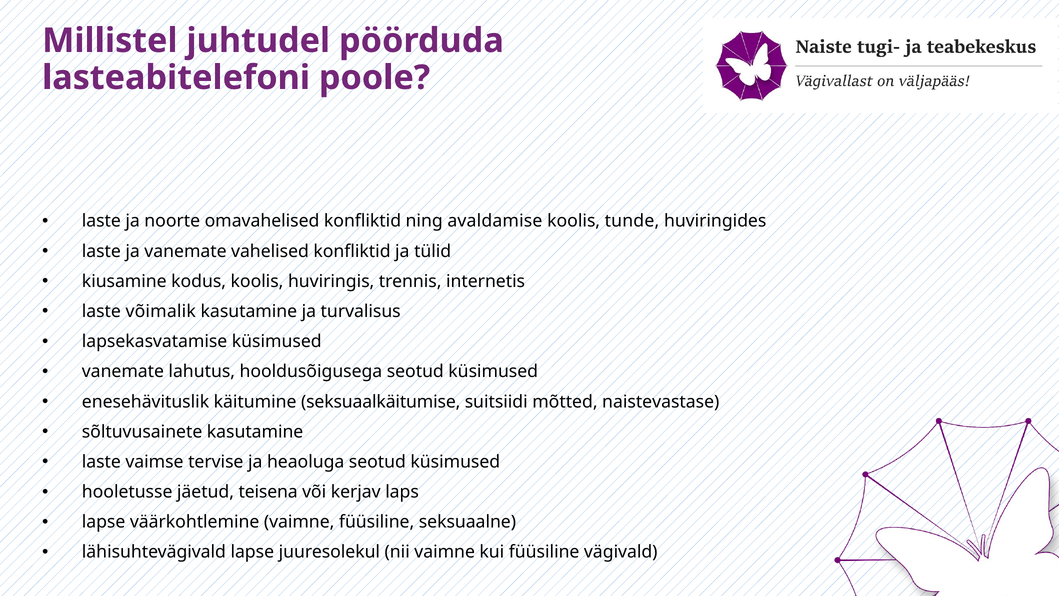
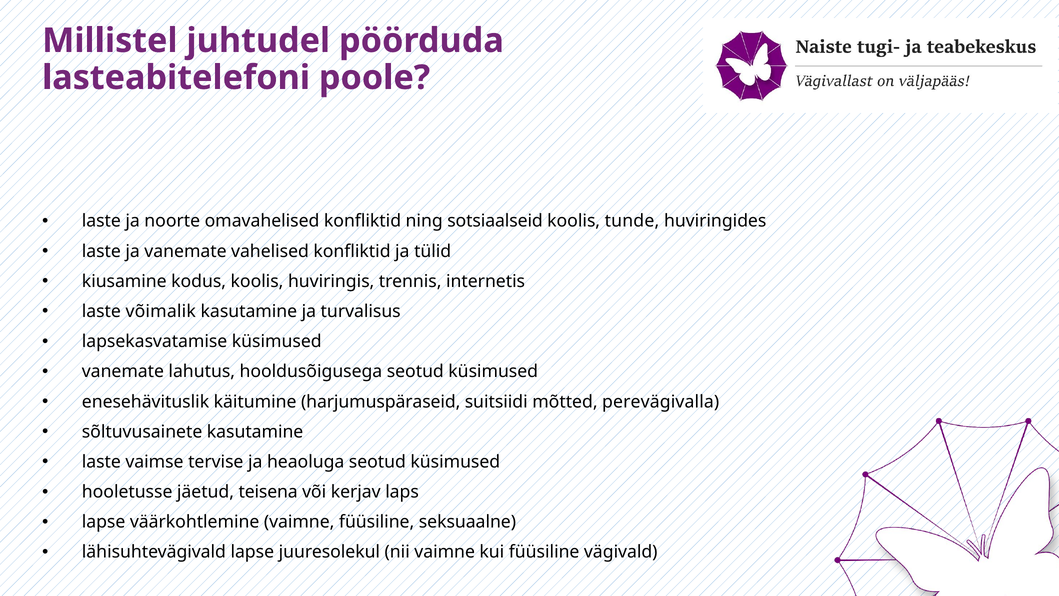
avaldamise: avaldamise -> sotsiaalseid (495, 221)
seksuaalkäitumise: seksuaalkäitumise -> harjumuspäraseid (381, 401)
naistevastase: naistevastase -> perevägivalla (661, 401)
